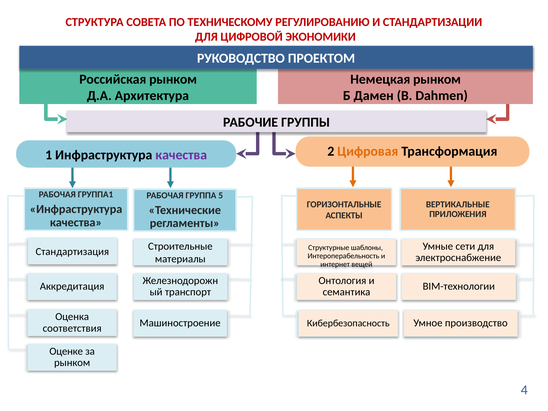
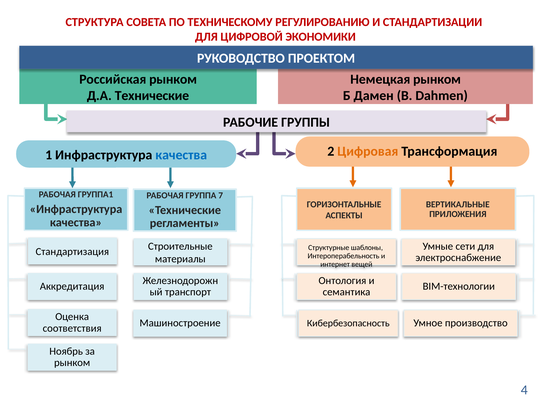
Д.А Архитектура: Архитектура -> Технические (152, 96)
качества colour: purple -> blue (181, 155)
5: 5 -> 7 (221, 195)
Оценке: Оценке -> Ноябрь (66, 351)
